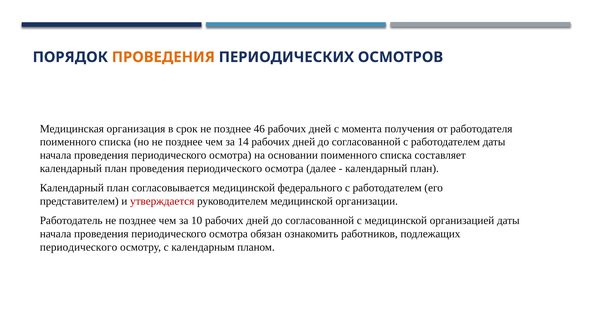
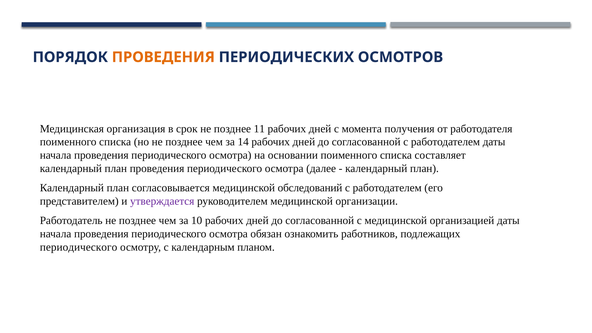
46: 46 -> 11 (259, 129)
федерального: федерального -> обследований (310, 188)
утверждается colour: red -> purple (162, 201)
